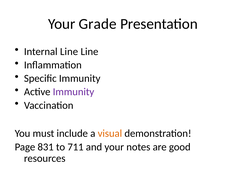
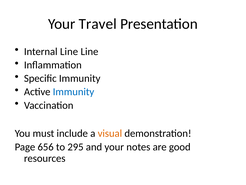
Grade: Grade -> Travel (98, 24)
Immunity colour: purple -> blue (74, 92)
831: 831 -> 656 (46, 147)
711: 711 -> 295 (76, 147)
